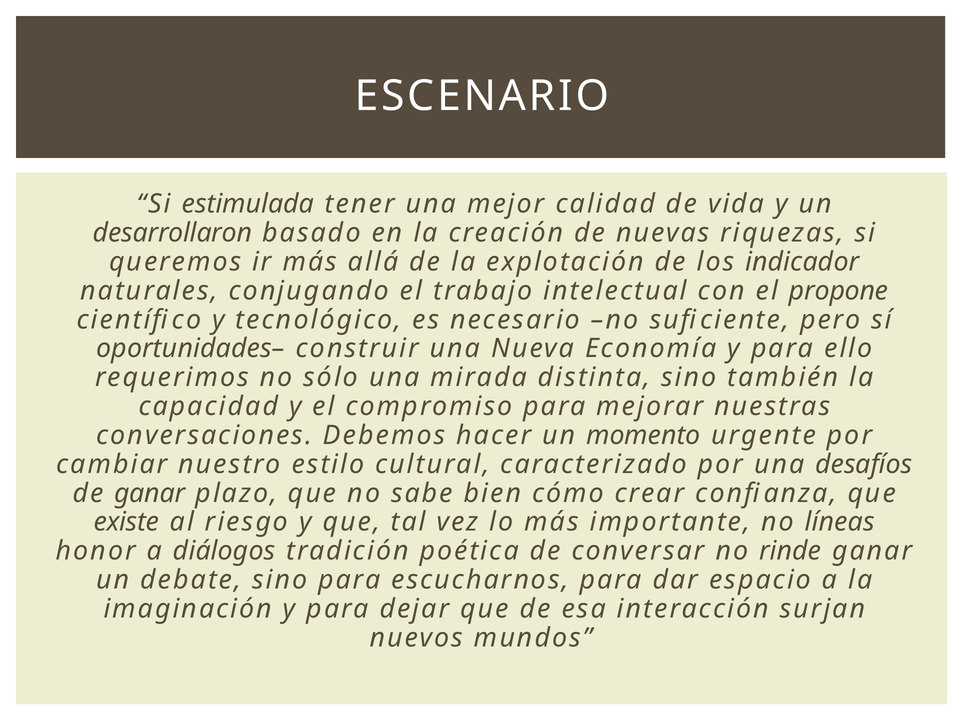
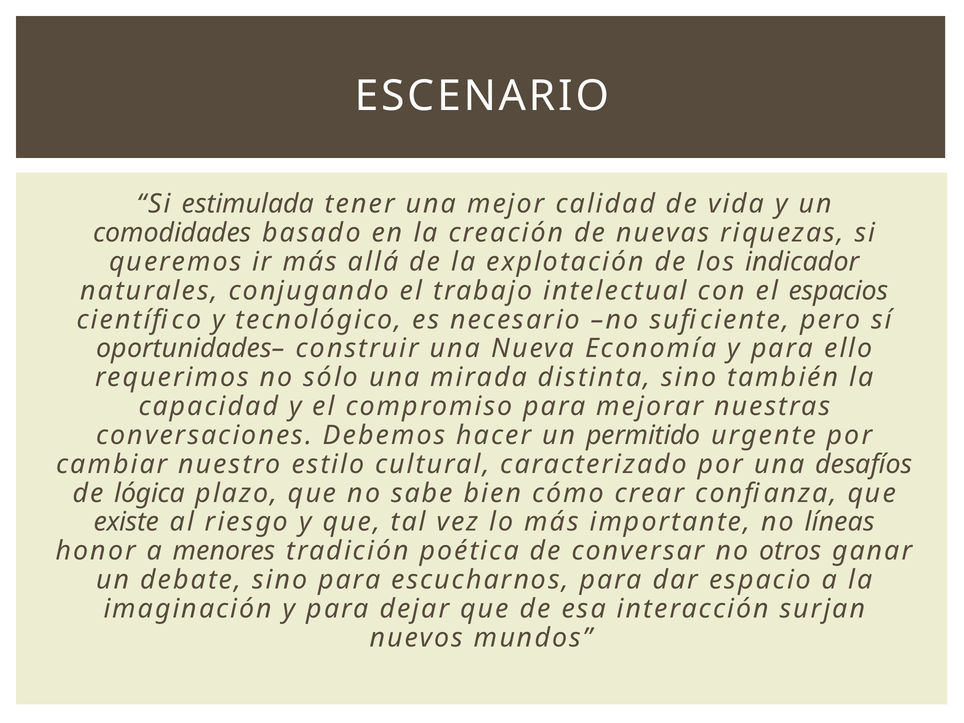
desarrollaron: desarrollaron -> comodidades (173, 233)
propone: propone -> espacios (839, 291)
momento: momento -> permitido (643, 435)
de ganar: ganar -> lógica (150, 493)
diálogos: diálogos -> menores (224, 551)
rinde: rinde -> otros (790, 551)
